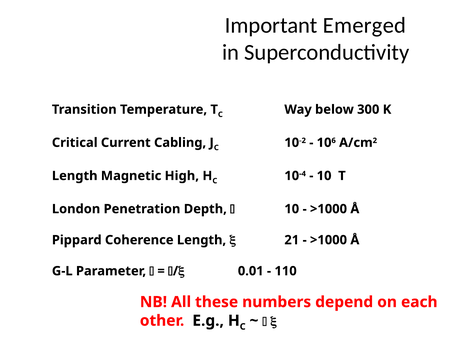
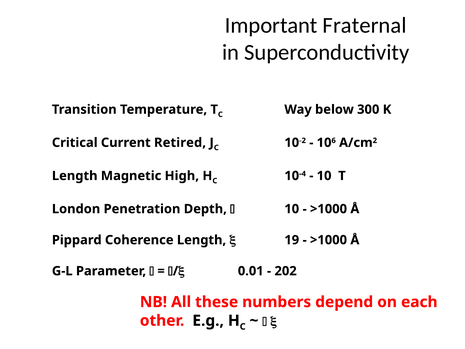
Emerged: Emerged -> Fraternal (365, 25)
Cabling: Cabling -> Retired (180, 143)
21: 21 -> 19 (292, 240)
110: 110 -> 202 (286, 271)
